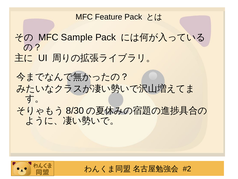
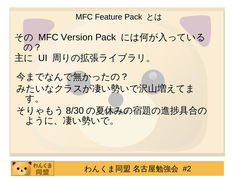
Sample: Sample -> Version (77, 37)
